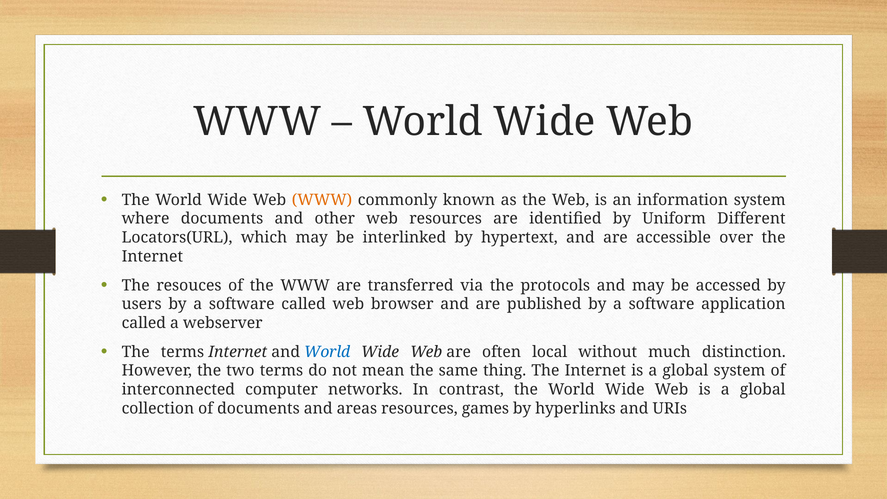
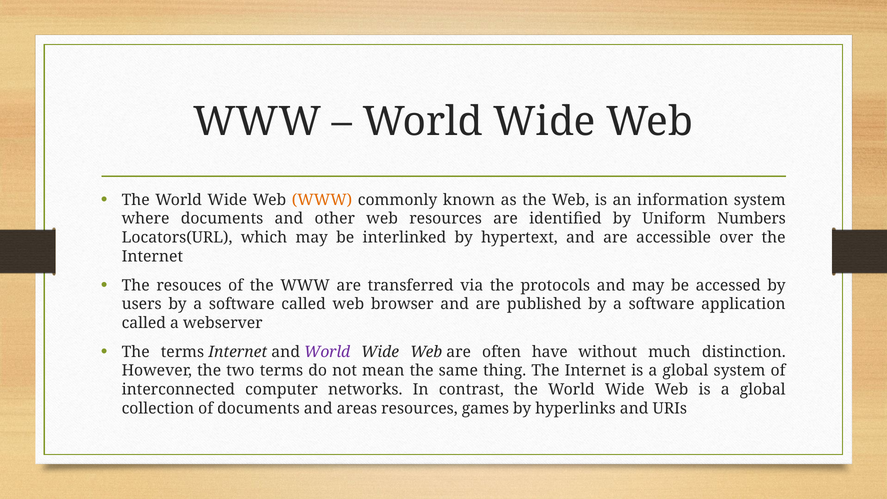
Different: Different -> Numbers (752, 219)
World colour: blue -> purple (327, 352)
local: local -> have (550, 352)
